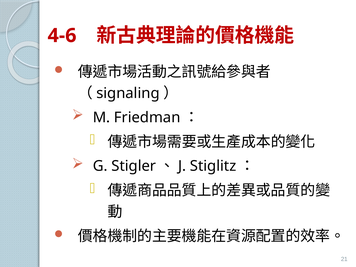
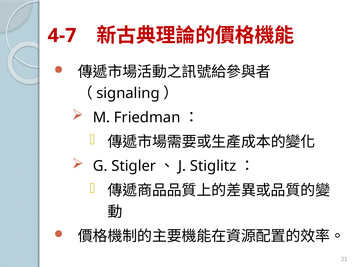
4-6: 4-6 -> 4-7 (62, 36)
